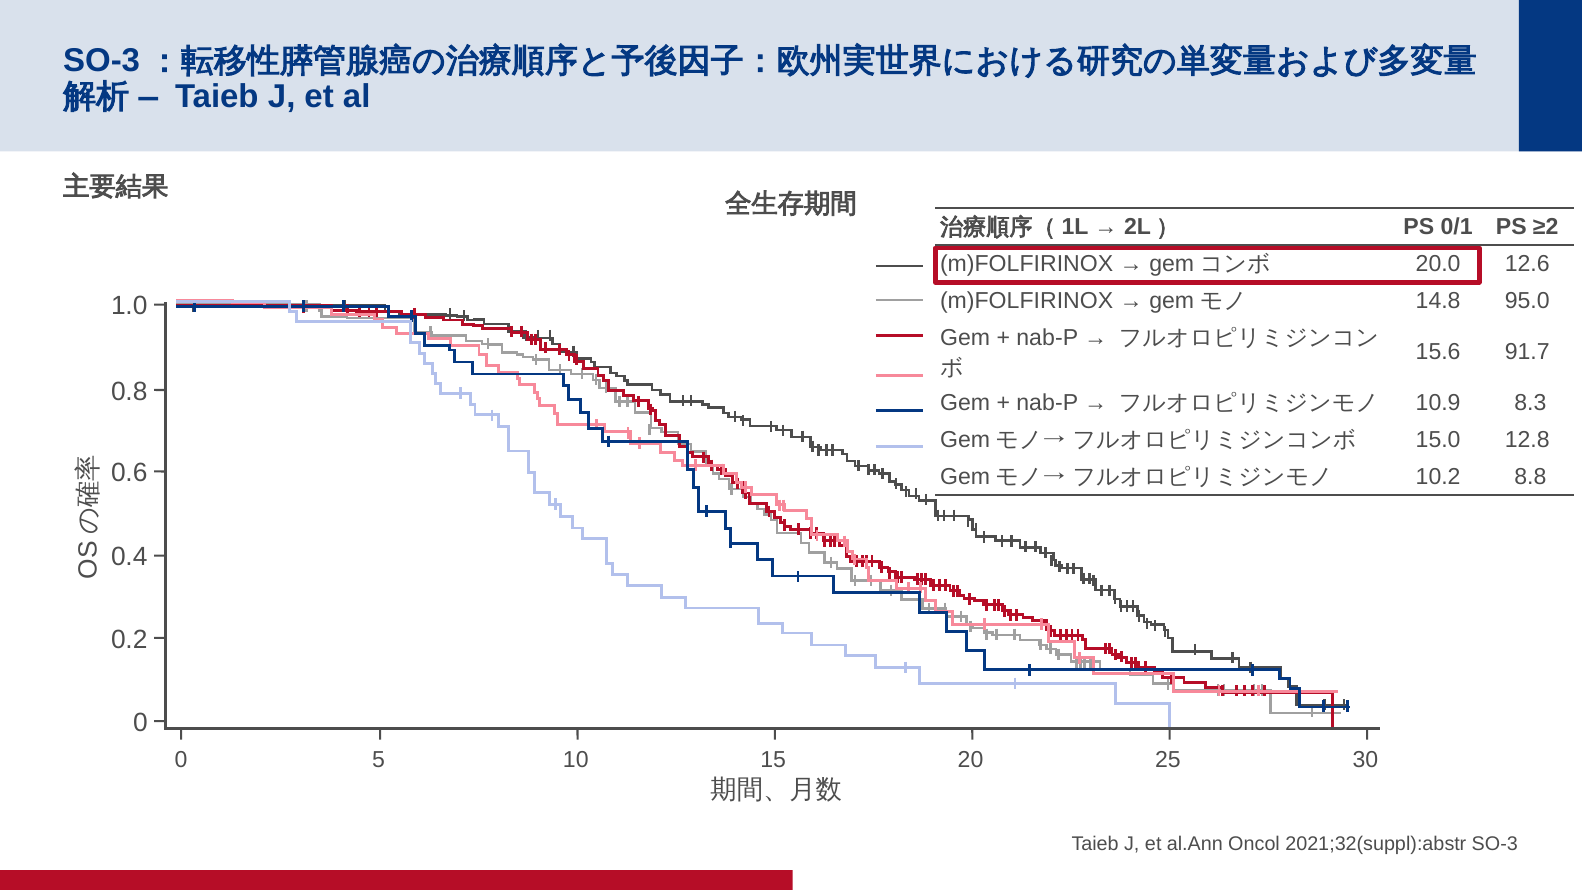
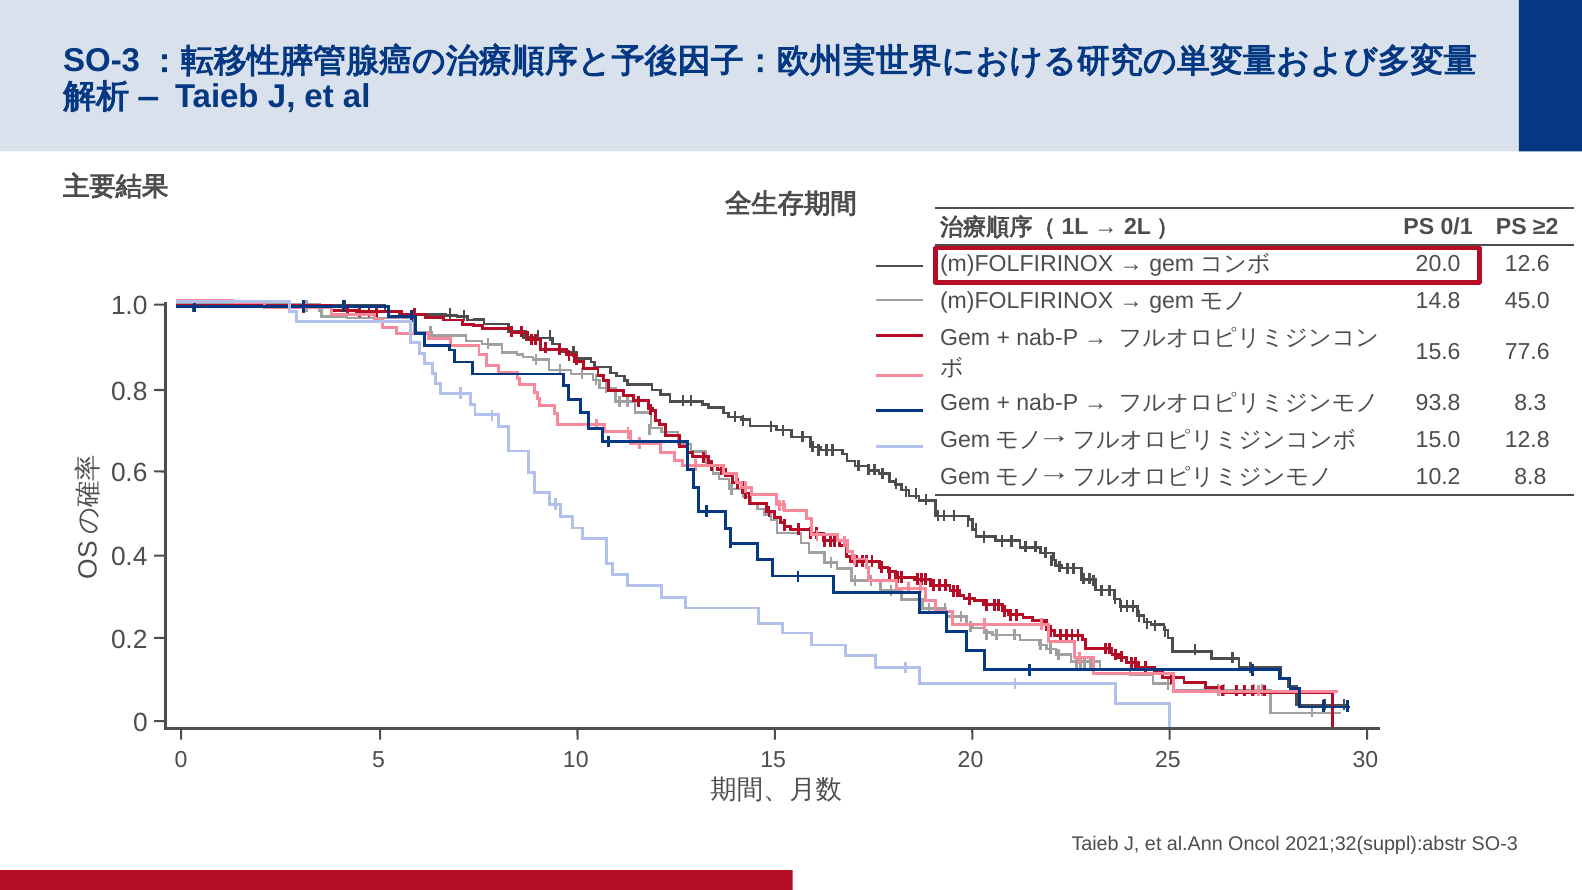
95.0: 95.0 -> 45.0 (1527, 301)
91.7: 91.7 -> 77.6 (1527, 352)
10.9: 10.9 -> 93.8 (1438, 403)
